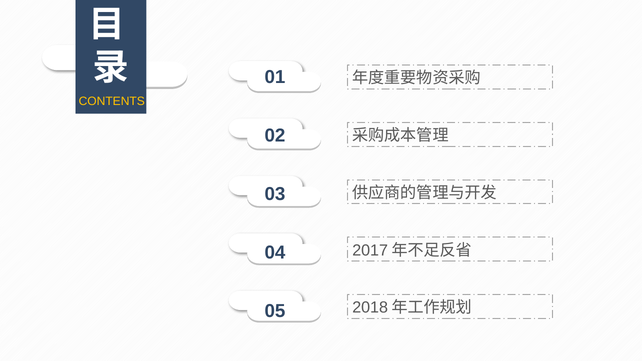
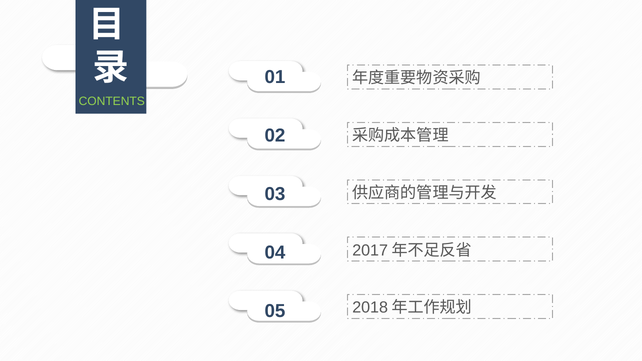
CONTENTS colour: yellow -> light green (112, 101)
